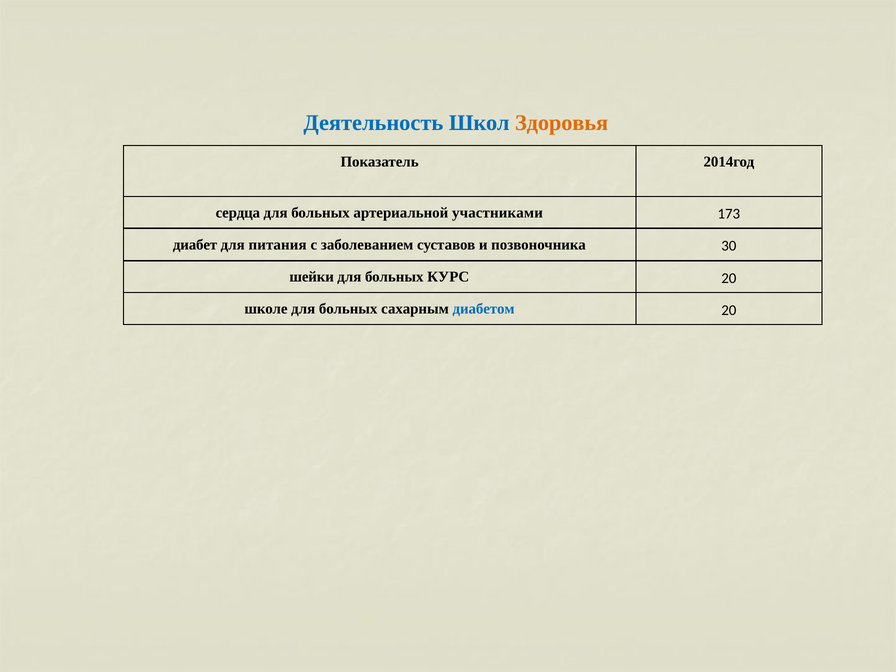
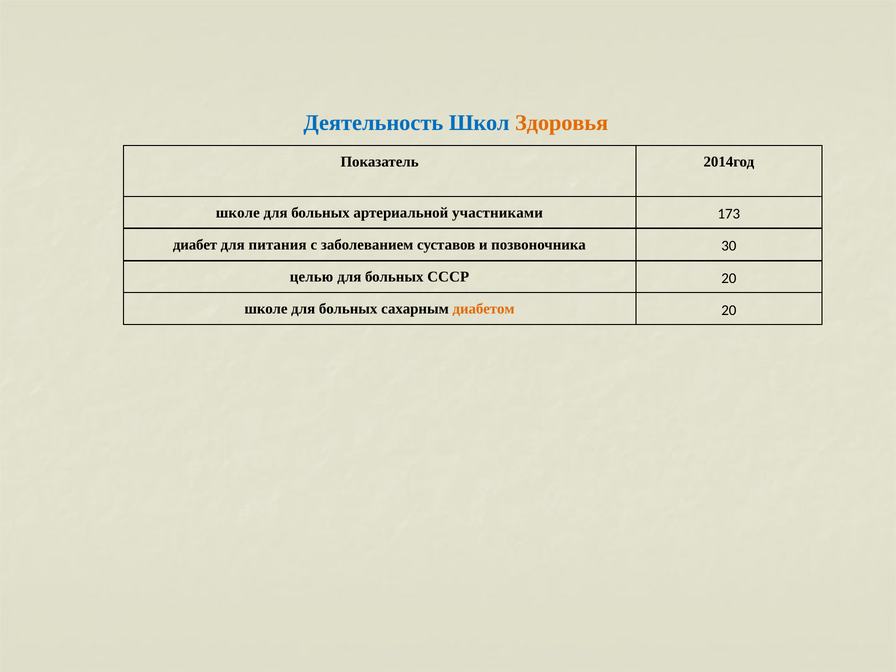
сердца: сердца -> школе (238, 213)
шейки: шейки -> целью (312, 277)
КУРС: КУРС -> СССР (448, 277)
диабетом colour: blue -> orange (484, 309)
